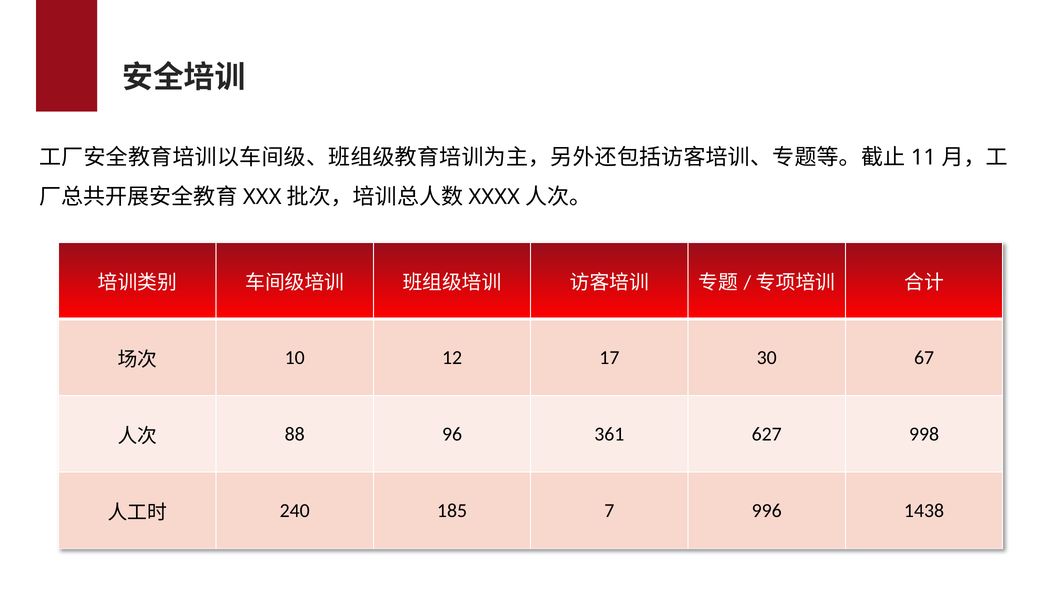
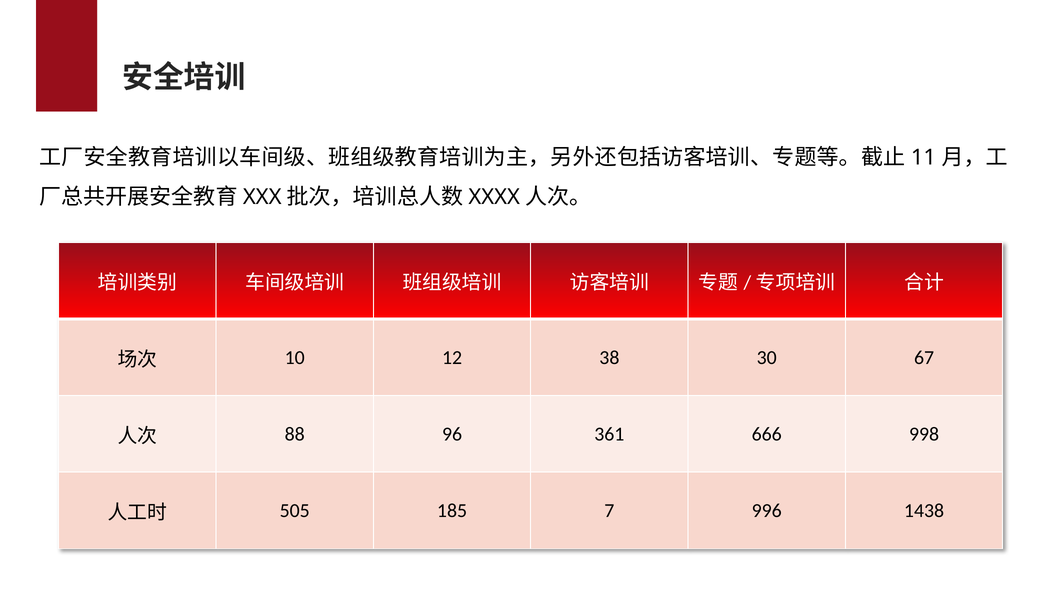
17: 17 -> 38 (609, 358)
627: 627 -> 666 (767, 434)
240: 240 -> 505 (295, 511)
